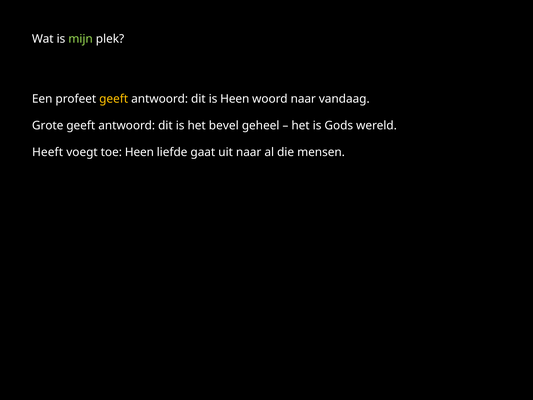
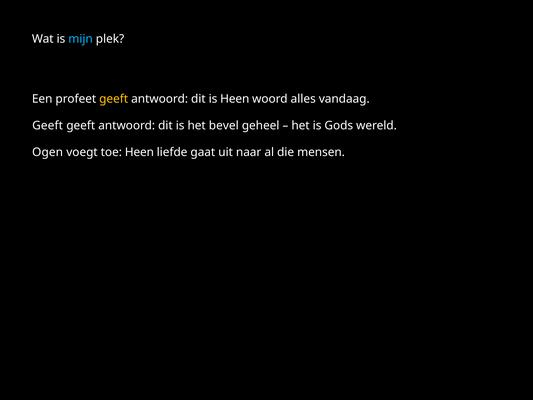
mijn colour: light green -> light blue (81, 39)
woord naar: naar -> alles (303, 99)
Grote: Grote -> Geeft (48, 126)
Heeft: Heeft -> Ogen (48, 152)
